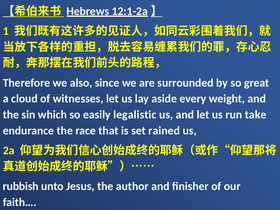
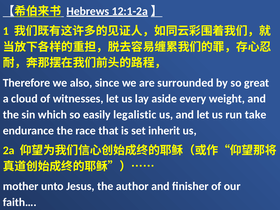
rained: rained -> inherit (164, 131)
rubbish: rubbish -> mother (21, 186)
